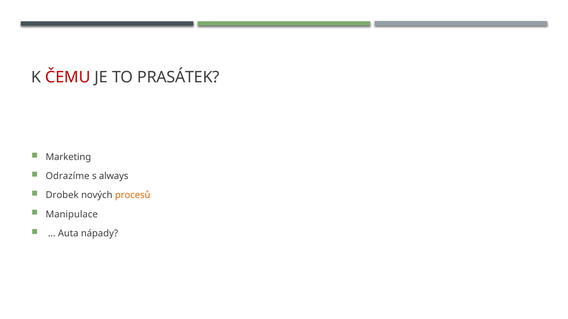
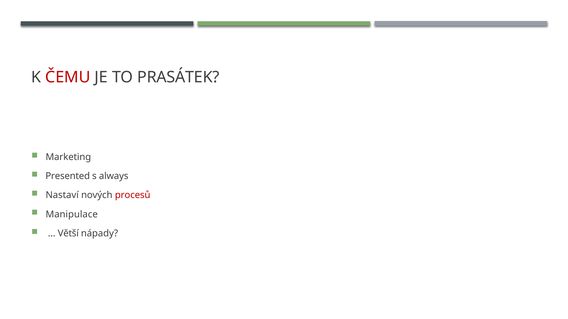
Odrazíme: Odrazíme -> Presented (68, 176)
Drobek: Drobek -> Nastaví (62, 195)
procesů colour: orange -> red (133, 195)
Auta: Auta -> Větší (68, 234)
